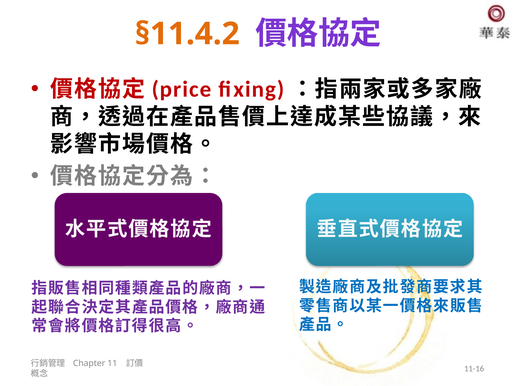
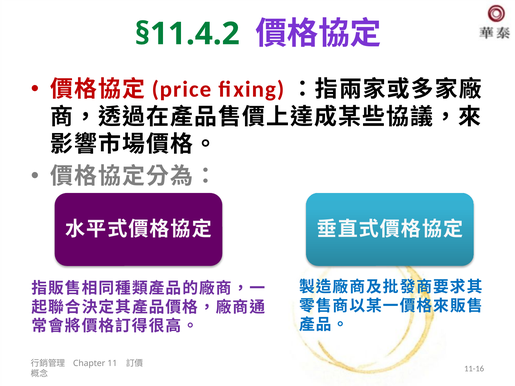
§11.4.2 colour: orange -> green (187, 34)
